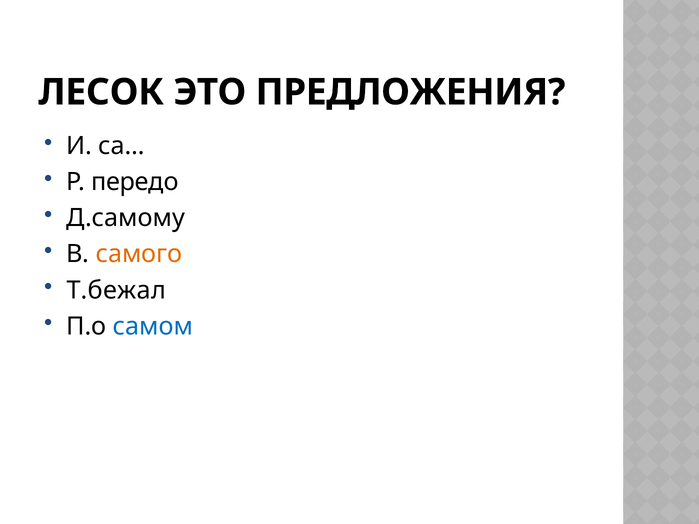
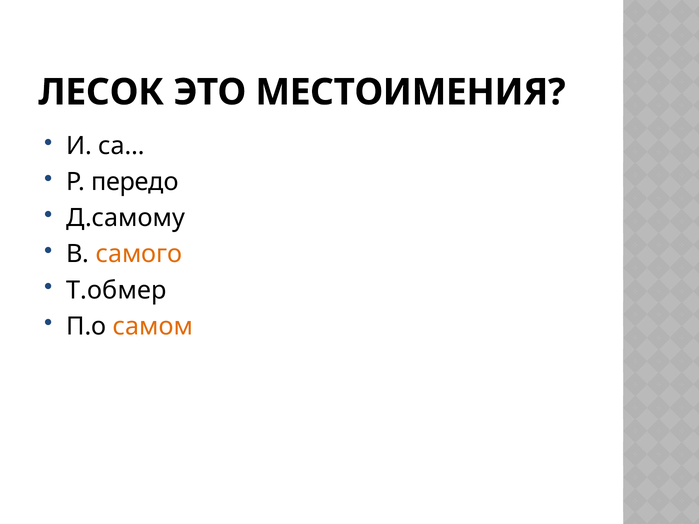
ПРЕДЛОЖЕНИЯ: ПРЕДЛОЖЕНИЯ -> МЕСТОИМЕНИЯ (410, 92)
Т.бежал: Т.бежал -> Т.обмер (116, 290)
самом colour: blue -> orange (153, 326)
